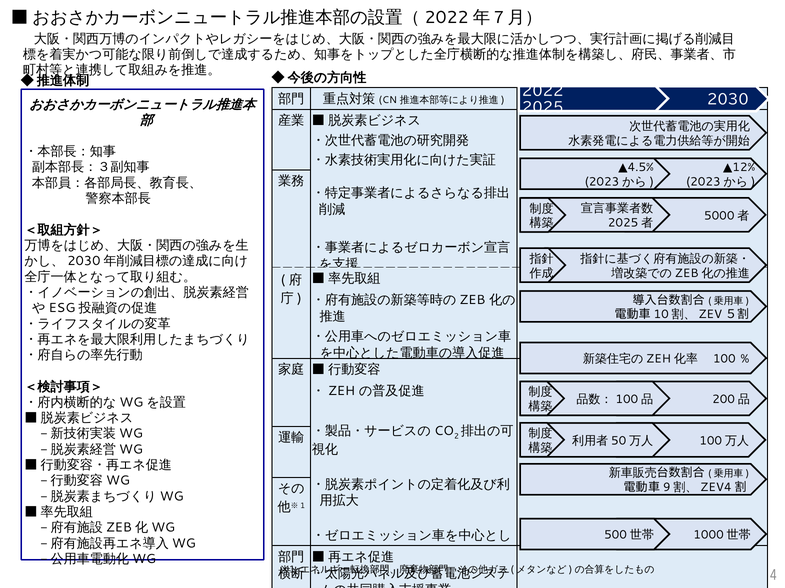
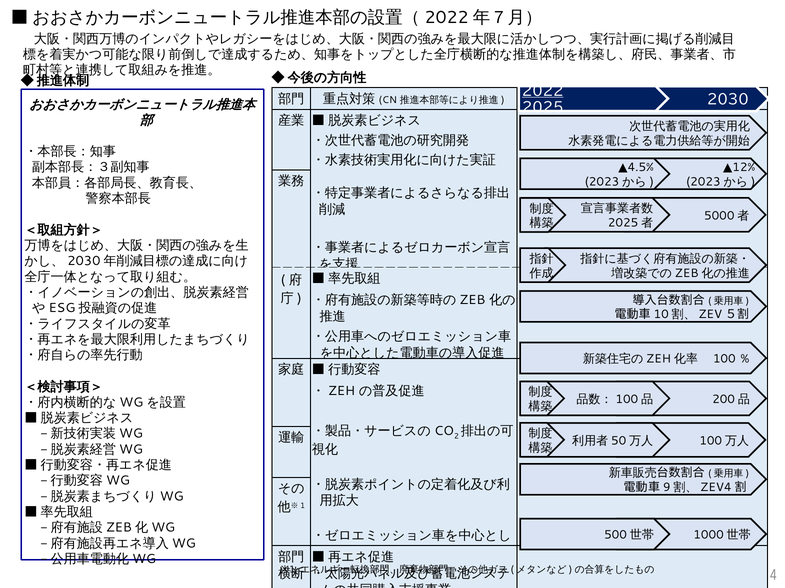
2022 underline: none -> present (543, 91)
